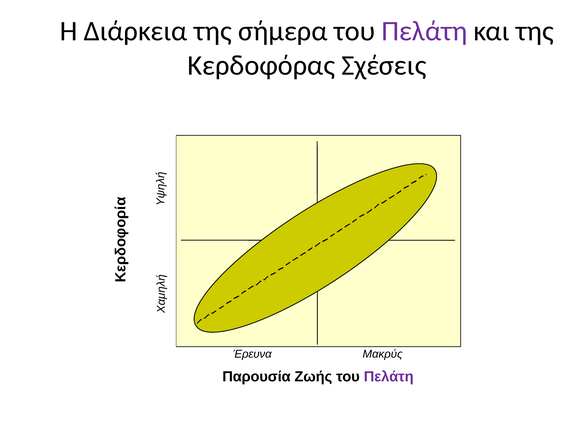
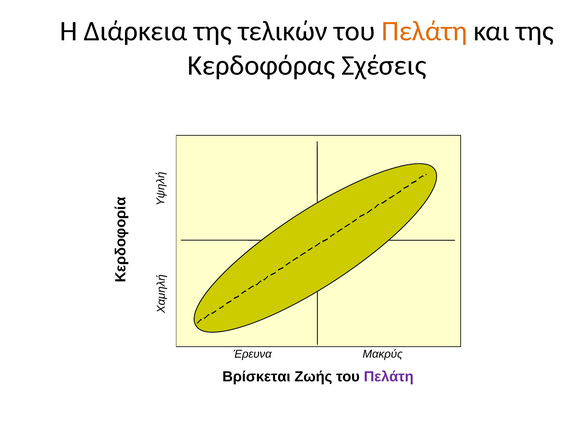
σήμερα: σήμερα -> τελικών (283, 31)
Πελάτη colour: purple -> orange (424, 31)
Παρουσία: Παρουσία -> Βρίσκεται (256, 377)
